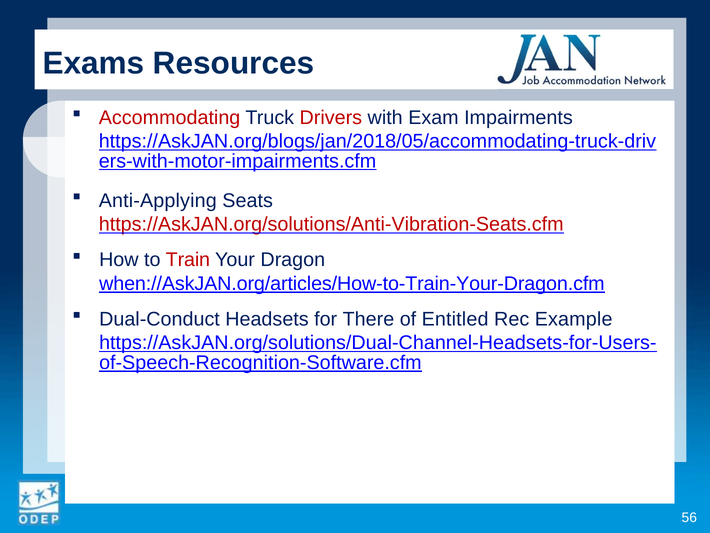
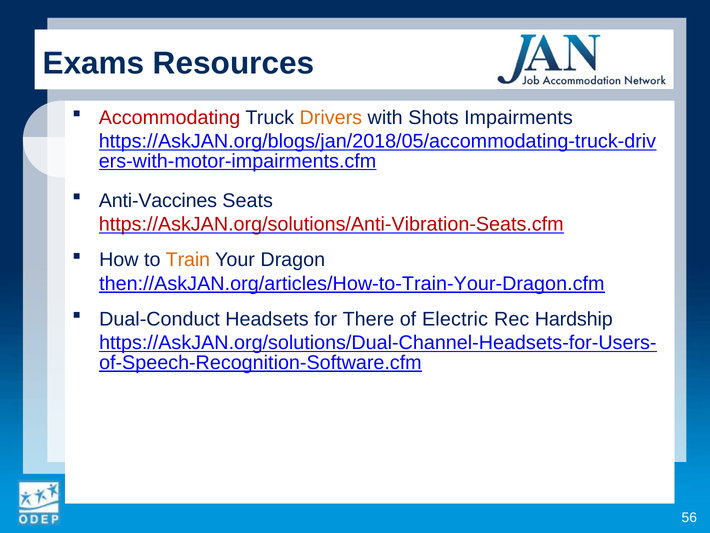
Drivers colour: red -> orange (331, 117)
Exam: Exam -> Shots (433, 117)
Anti-Applying: Anti-Applying -> Anti-Vaccines (158, 200)
Train colour: red -> orange (188, 260)
when://AskJAN.org/articles/How-to-Train-Your-Dragon.cfm: when://AskJAN.org/articles/How-to-Train-Your-Dragon.cfm -> then://AskJAN.org/articles/How-to-Train-Your-Dragon.cfm (352, 283)
Entitled: Entitled -> Electric (455, 319)
Example: Example -> Hardship (574, 319)
